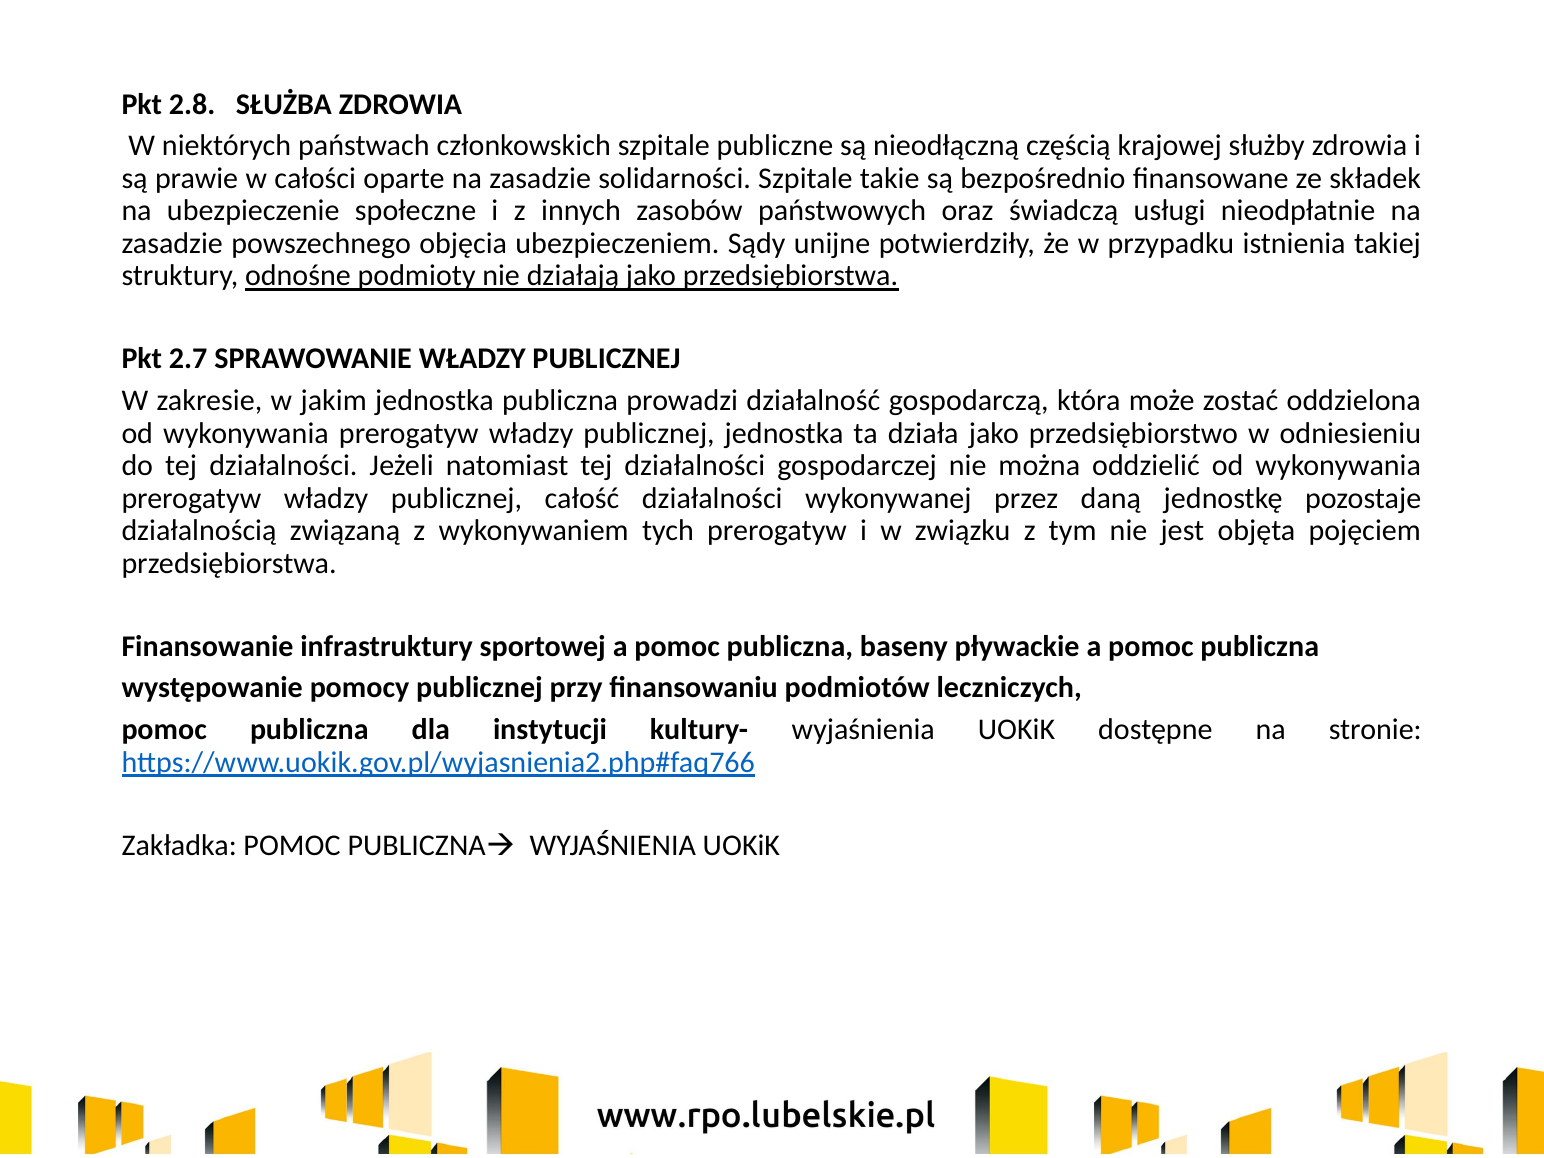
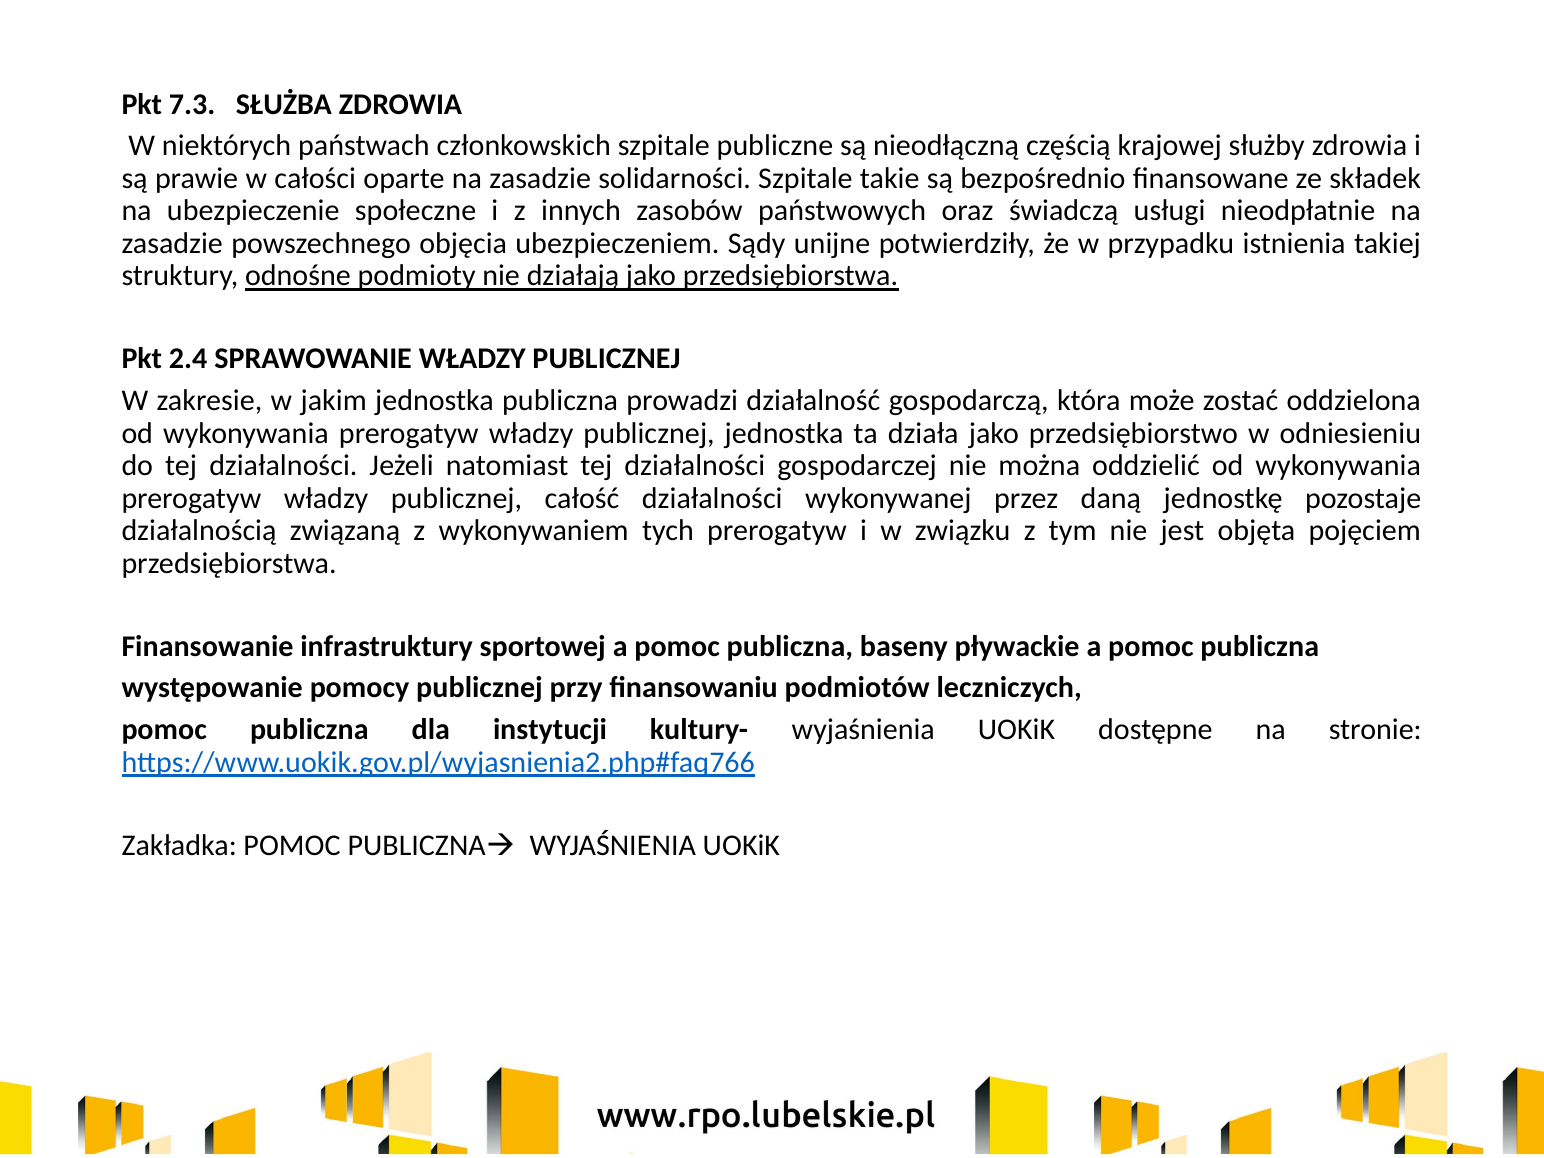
2.8: 2.8 -> 7.3 (192, 104)
2.7: 2.7 -> 2.4 (188, 359)
